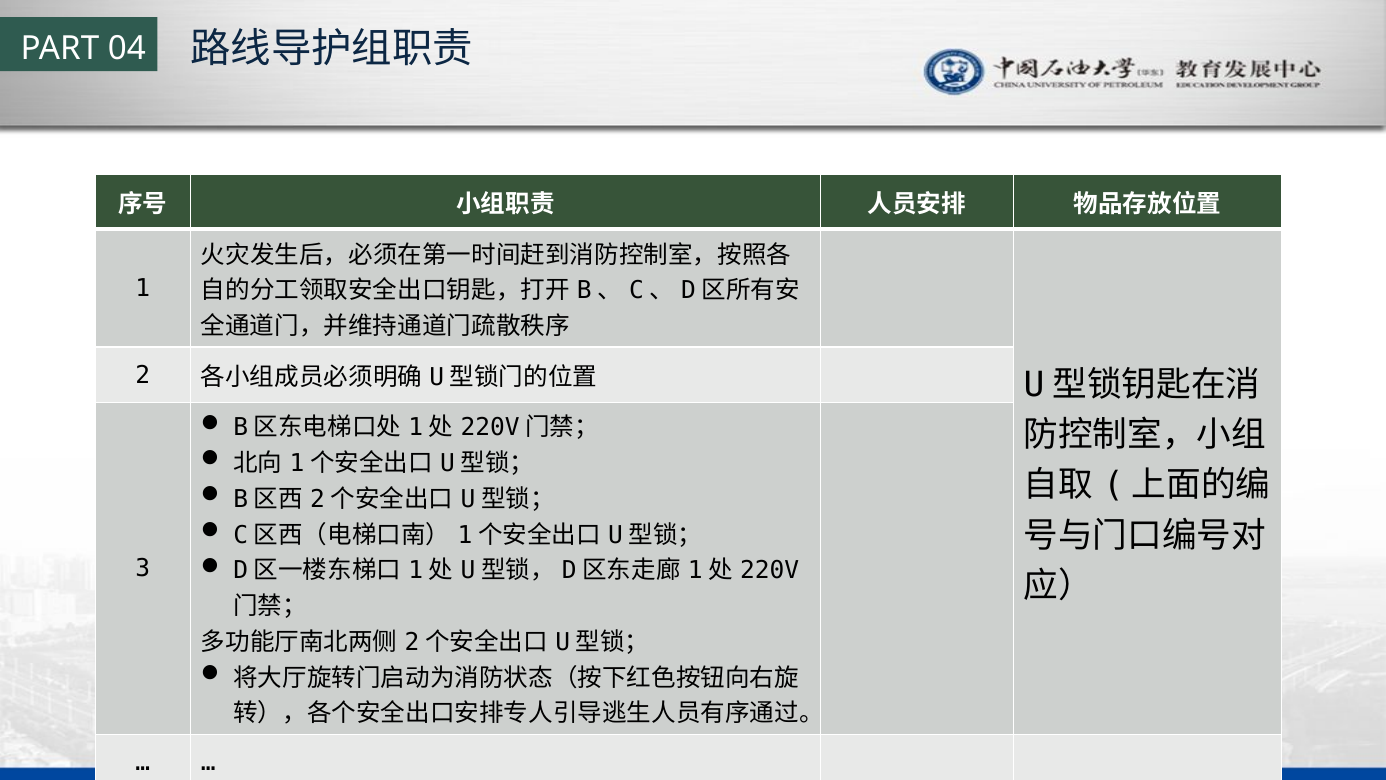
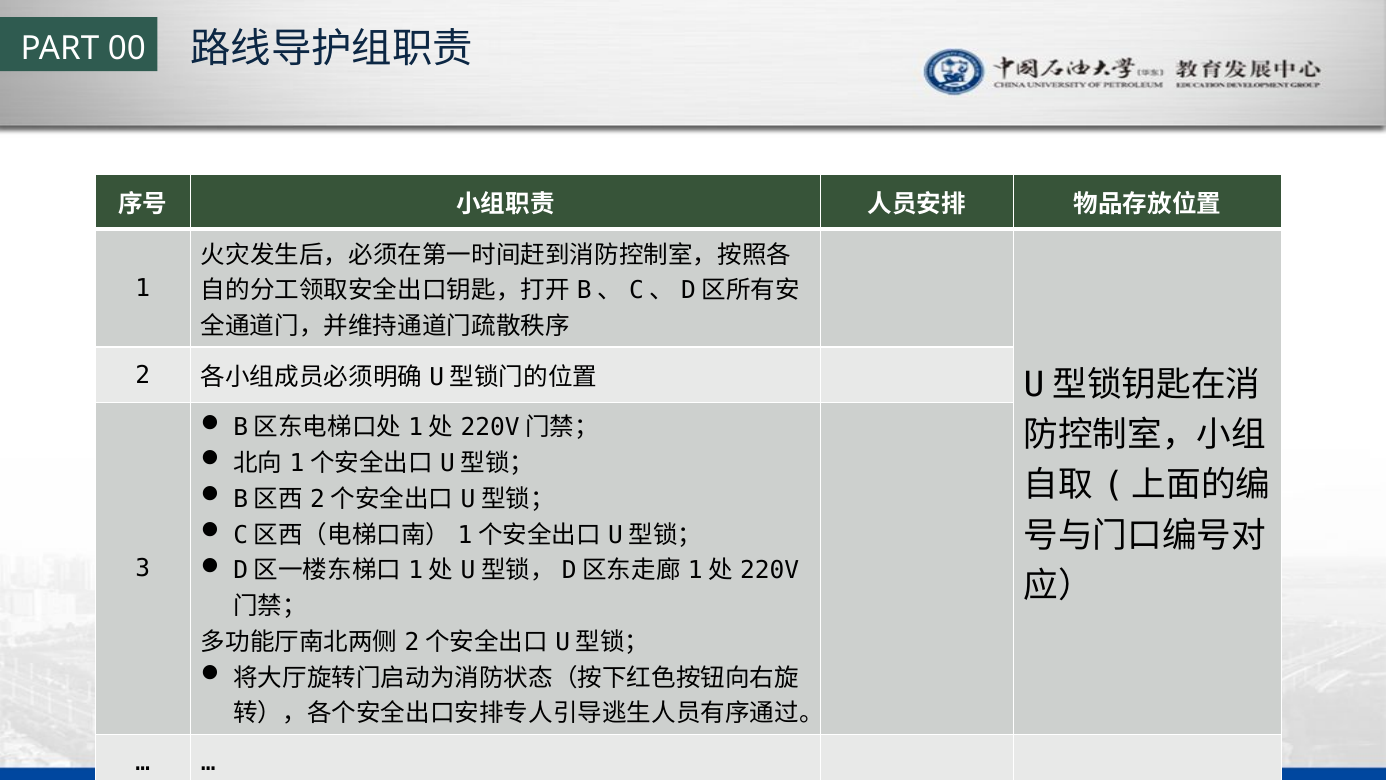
04: 04 -> 00 (127, 49)
